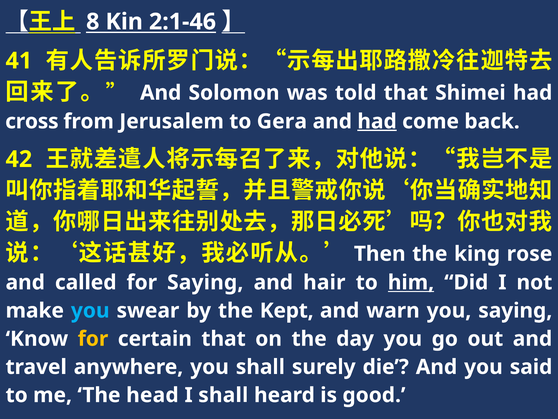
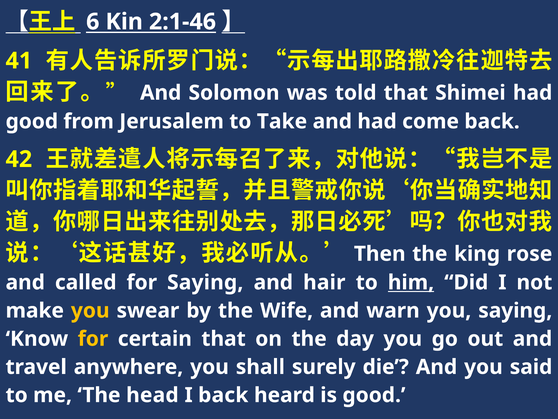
8: 8 -> 6 (93, 22)
cross: cross -> good (32, 121)
Gera: Gera -> Take (282, 121)
had underline: present -> none (377, 121)
you colour: light blue -> yellow (90, 310)
Kept: Kept -> Wife (287, 310)
I shall: shall -> back (223, 395)
